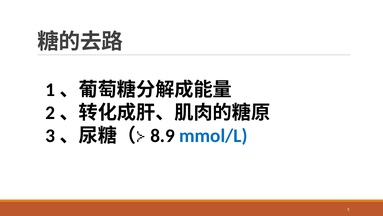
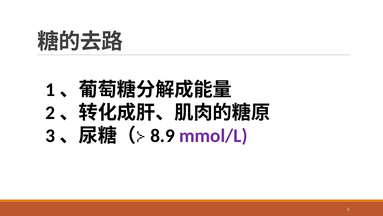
mmol/L colour: blue -> purple (213, 136)
